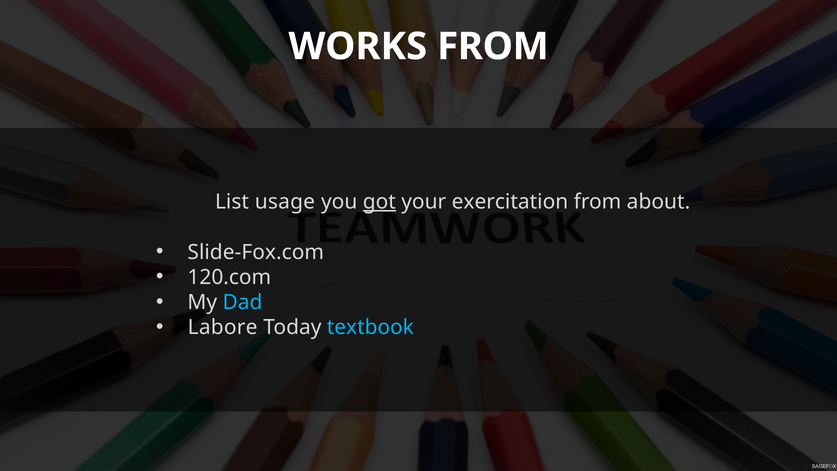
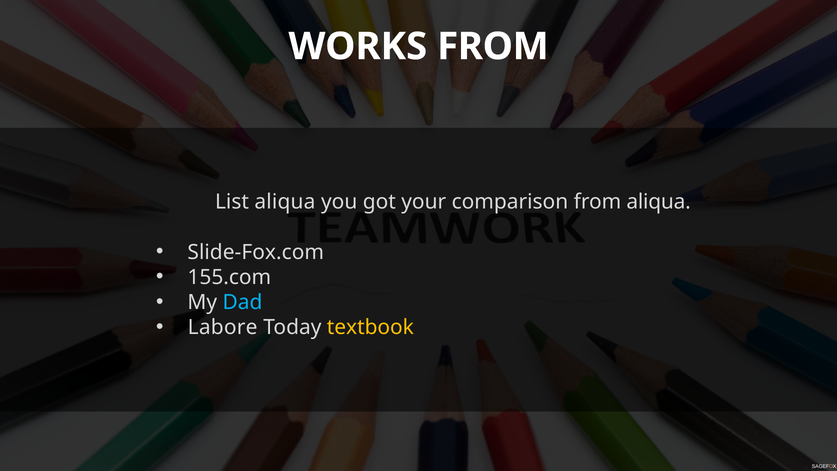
List usage: usage -> aliqua (285, 202)
got underline: present -> none (379, 202)
exercitation: exercitation -> comparison (510, 202)
from about: about -> aliqua (659, 202)
120.com: 120.com -> 155.com (229, 277)
textbook colour: light blue -> yellow (370, 327)
